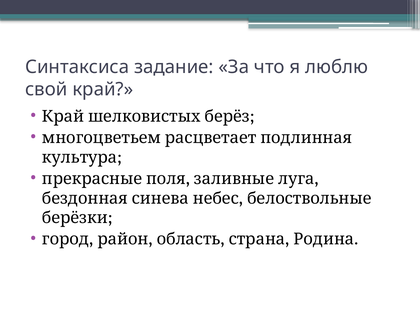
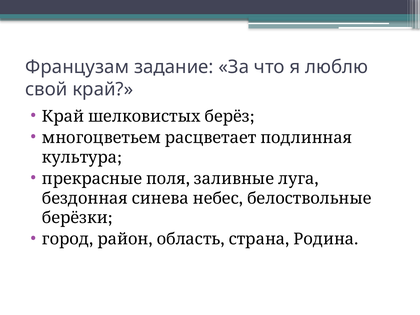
Синтаксиса: Синтаксиса -> Французам (77, 67)
